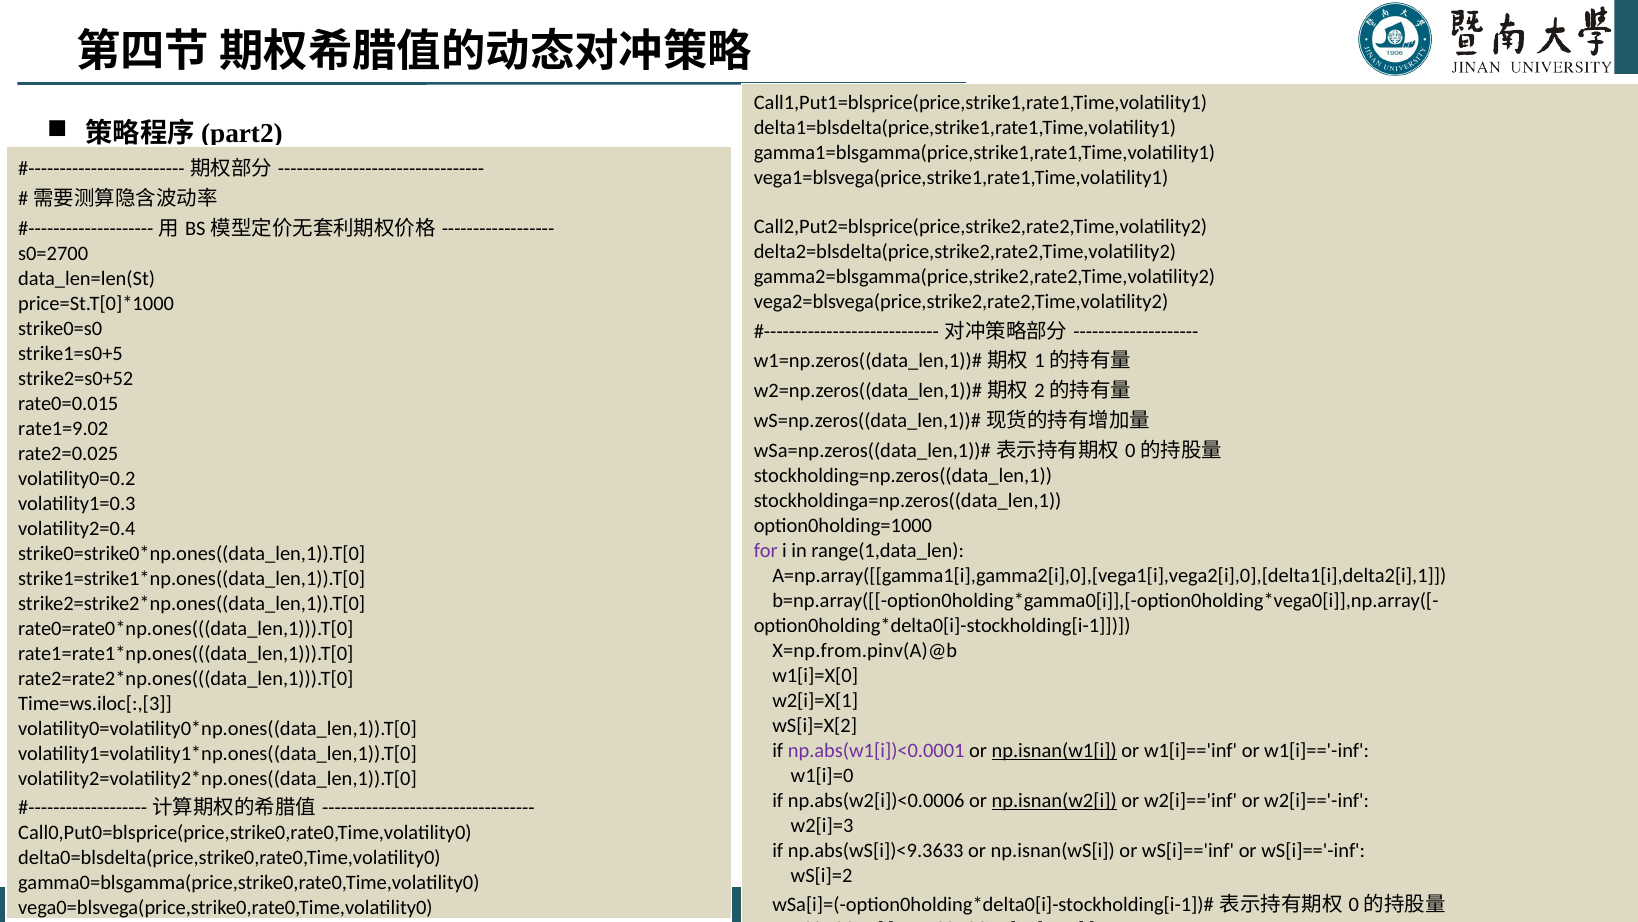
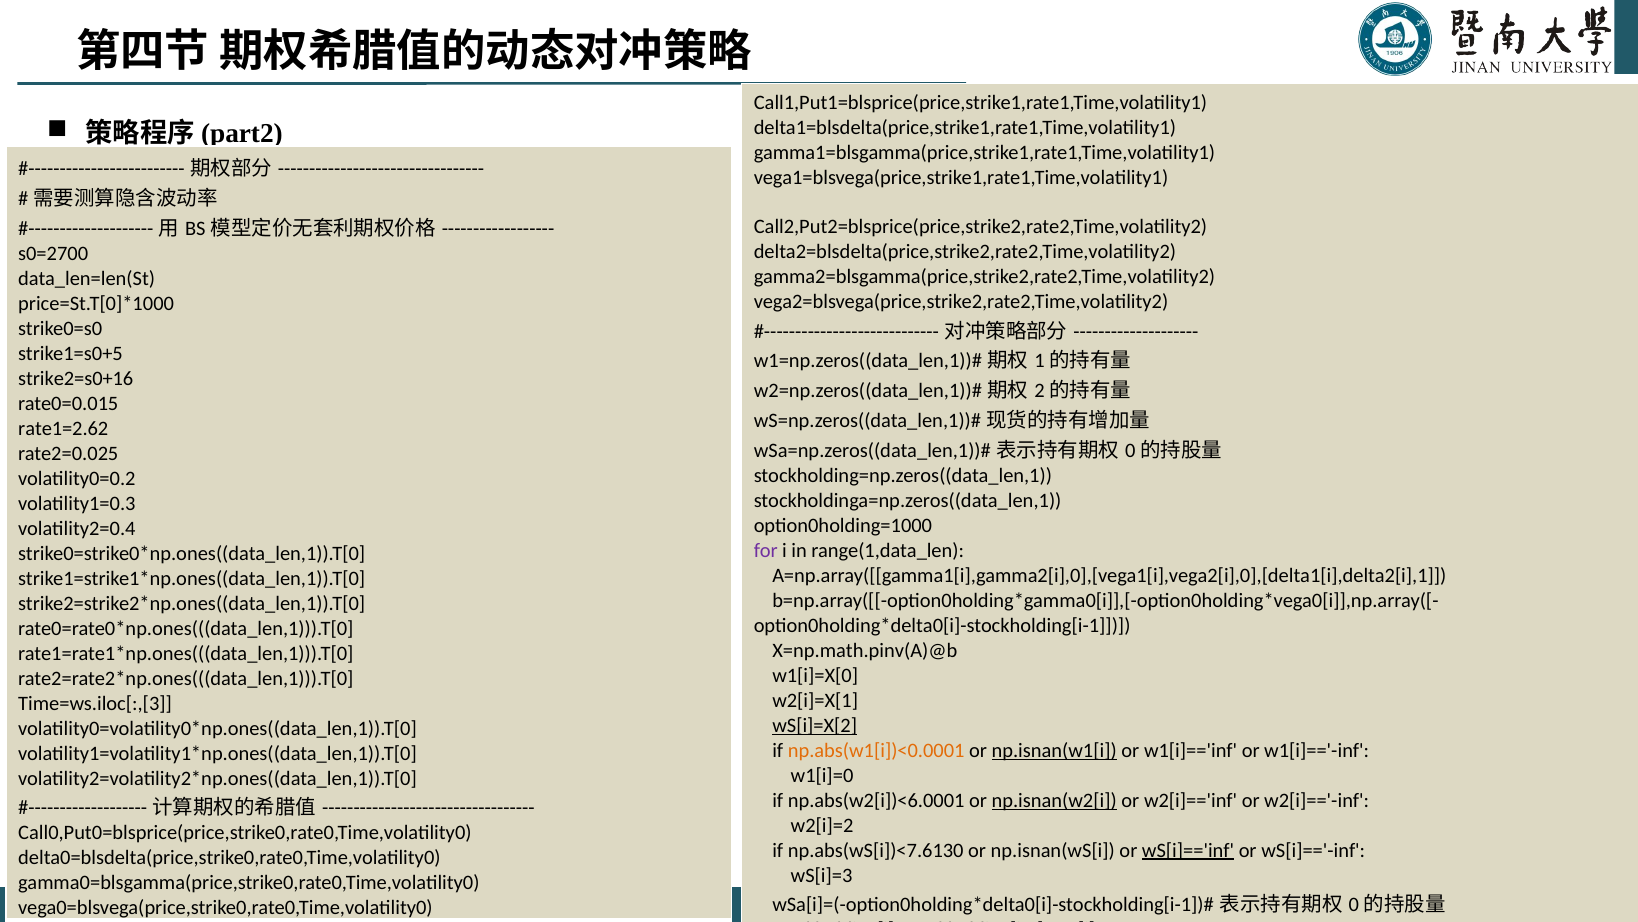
strike2=s0+52: strike2=s0+52 -> strike2=s0+16 (76, 379)
rate1=9.02: rate1=9.02 -> rate1=2.62 (63, 429)
X=np.from.pinv(A)@b: X=np.from.pinv(A)@b -> X=np.math.pinv(A)@b (865, 650)
wS[i]=X[2 underline: none -> present (815, 725)
np.abs(w1[i])<0.0001 colour: purple -> orange (876, 750)
np.abs(w2[i])<0.0006: np.abs(w2[i])<0.0006 -> np.abs(w2[i])<6.0001 (876, 800)
w2[i]=3: w2[i]=3 -> w2[i]=2 (822, 825)
np.abs(wS[i])<9.3633: np.abs(wS[i])<9.3633 -> np.abs(wS[i])<7.6130 (876, 850)
wS[i]=='inf underline: none -> present (1188, 850)
wS[i]=2: wS[i]=2 -> wS[i]=3 (822, 875)
